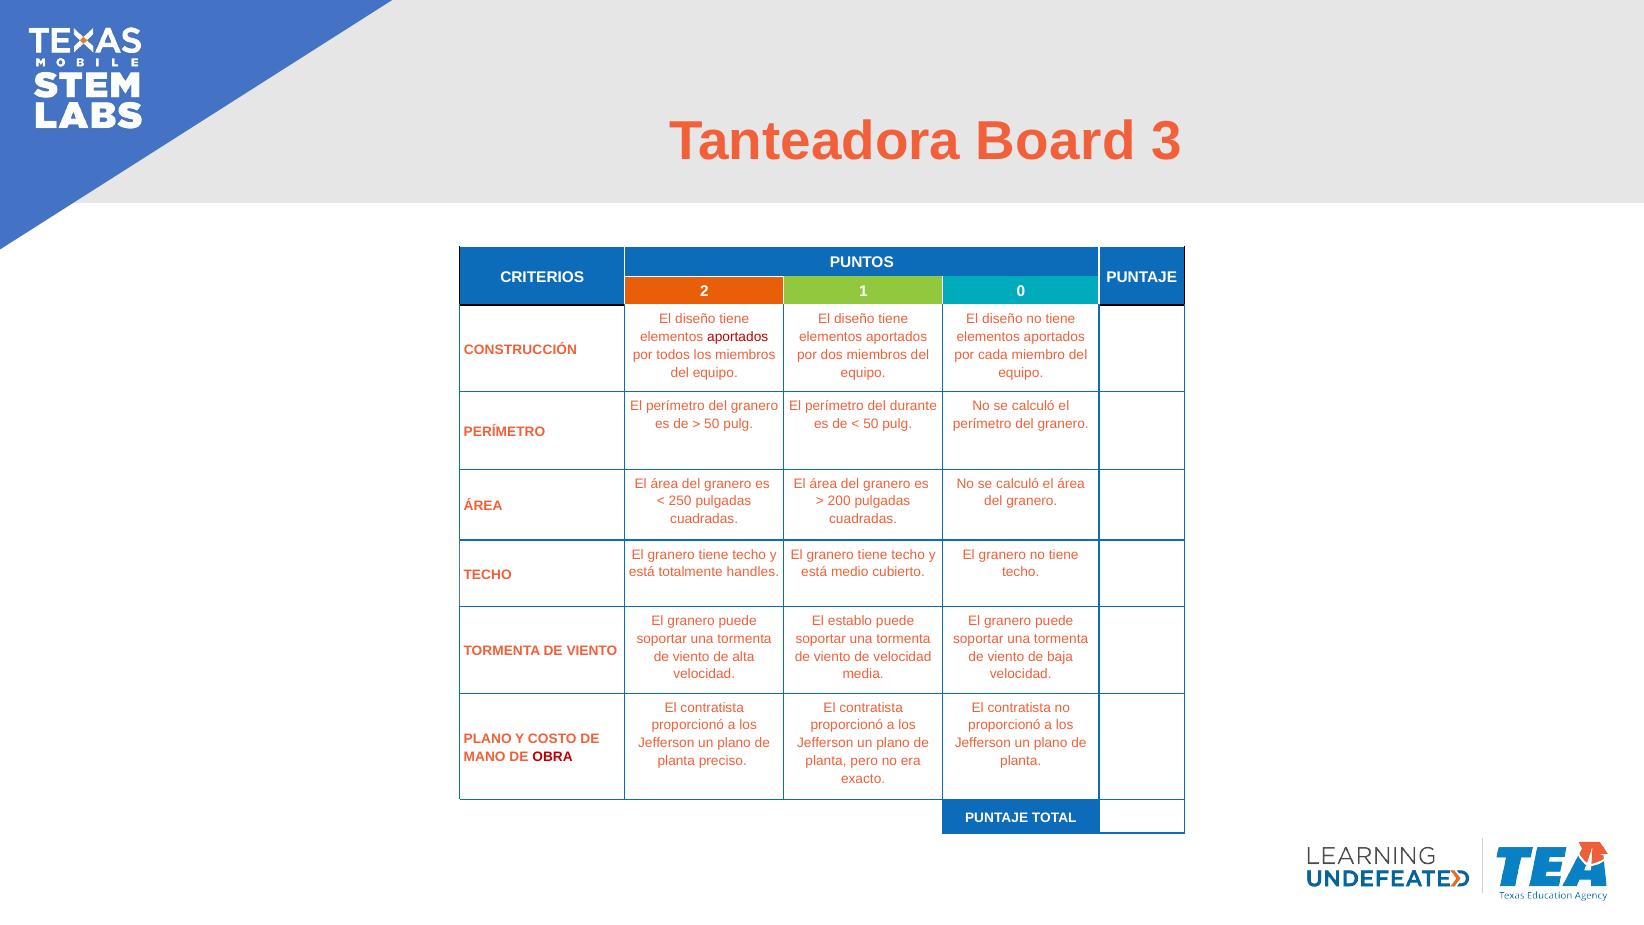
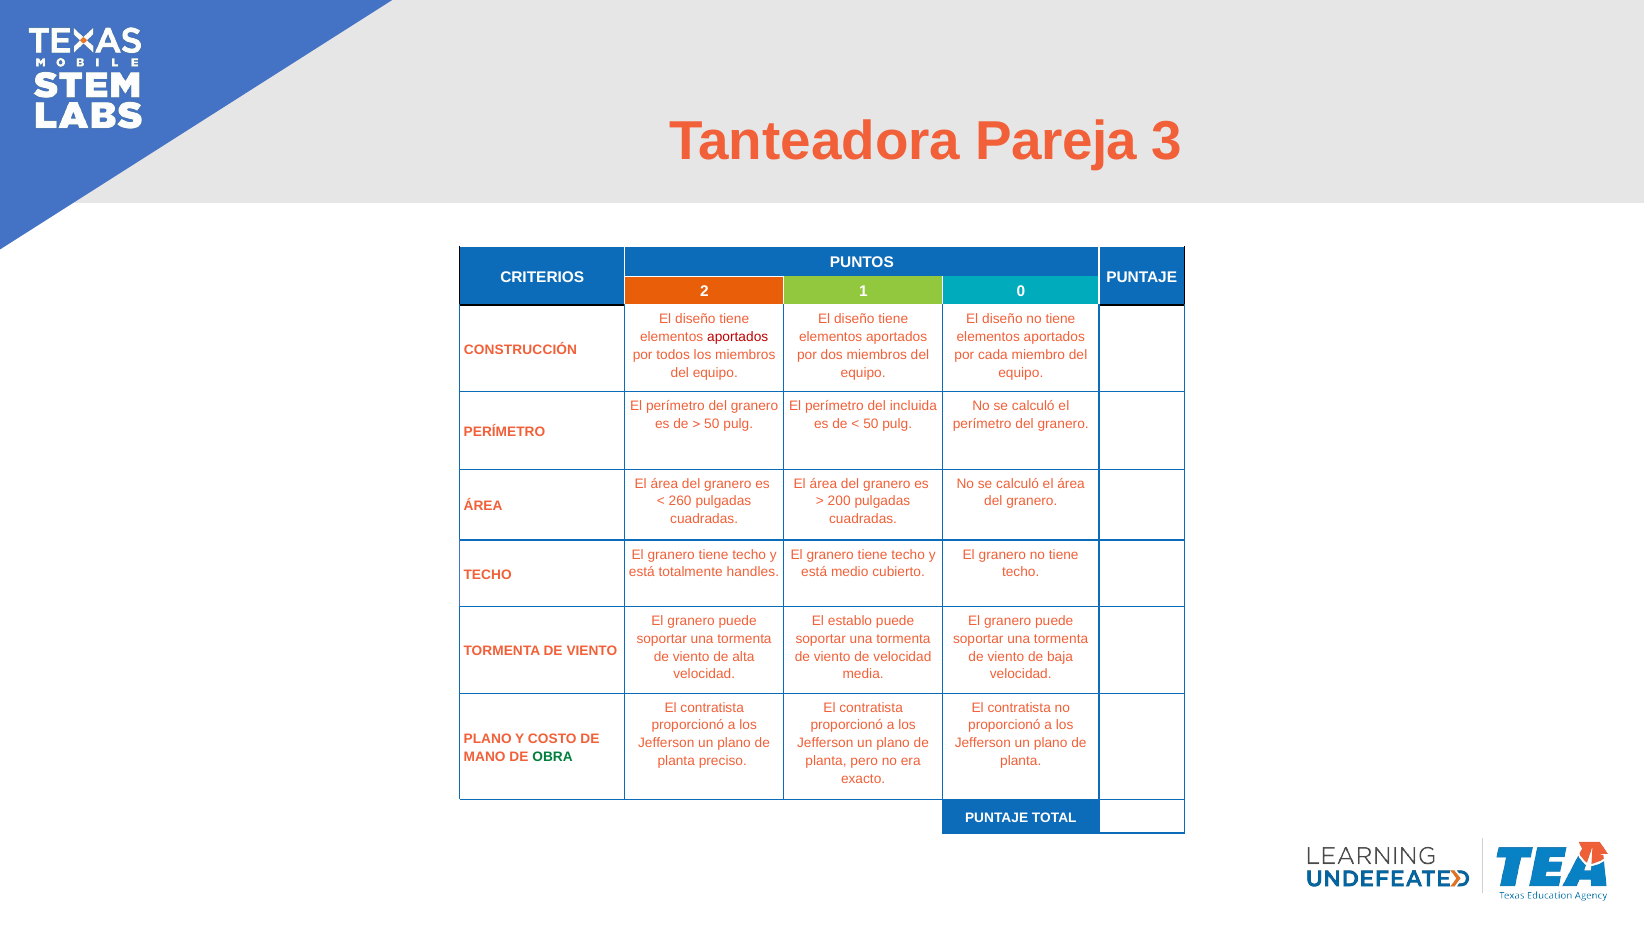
Board: Board -> Pareja (1056, 141)
durante: durante -> incluida (913, 406)
250: 250 -> 260 (680, 501)
OBRA colour: red -> green (553, 756)
